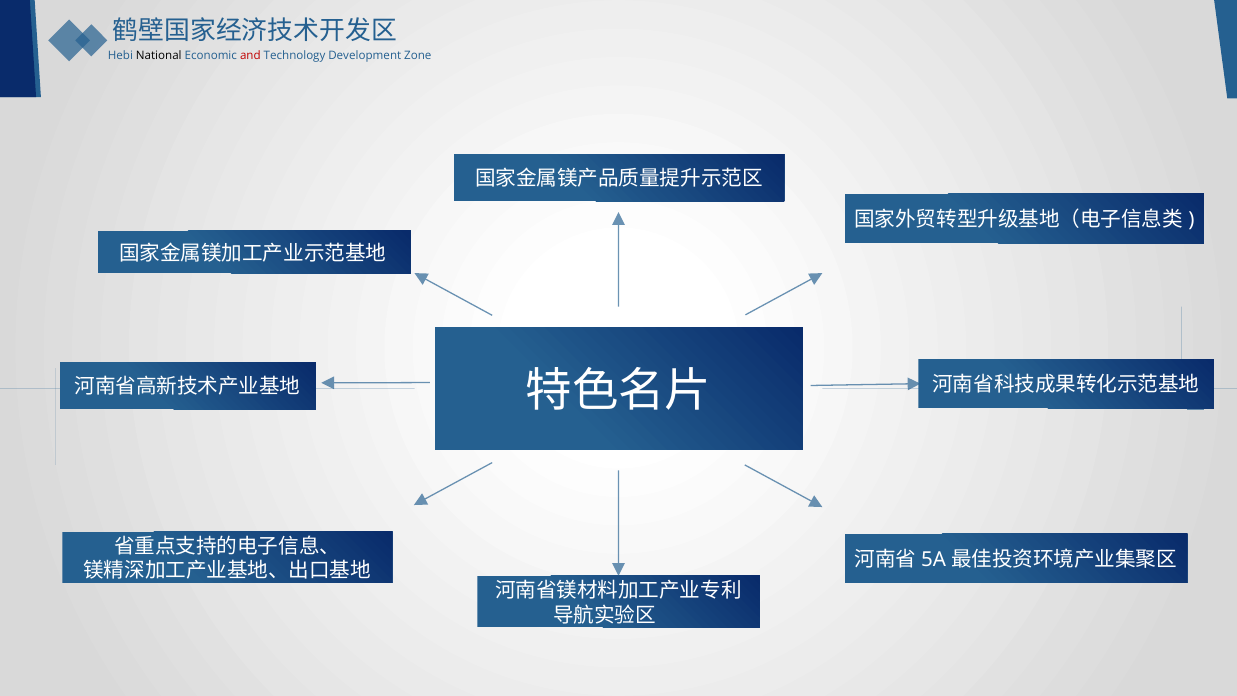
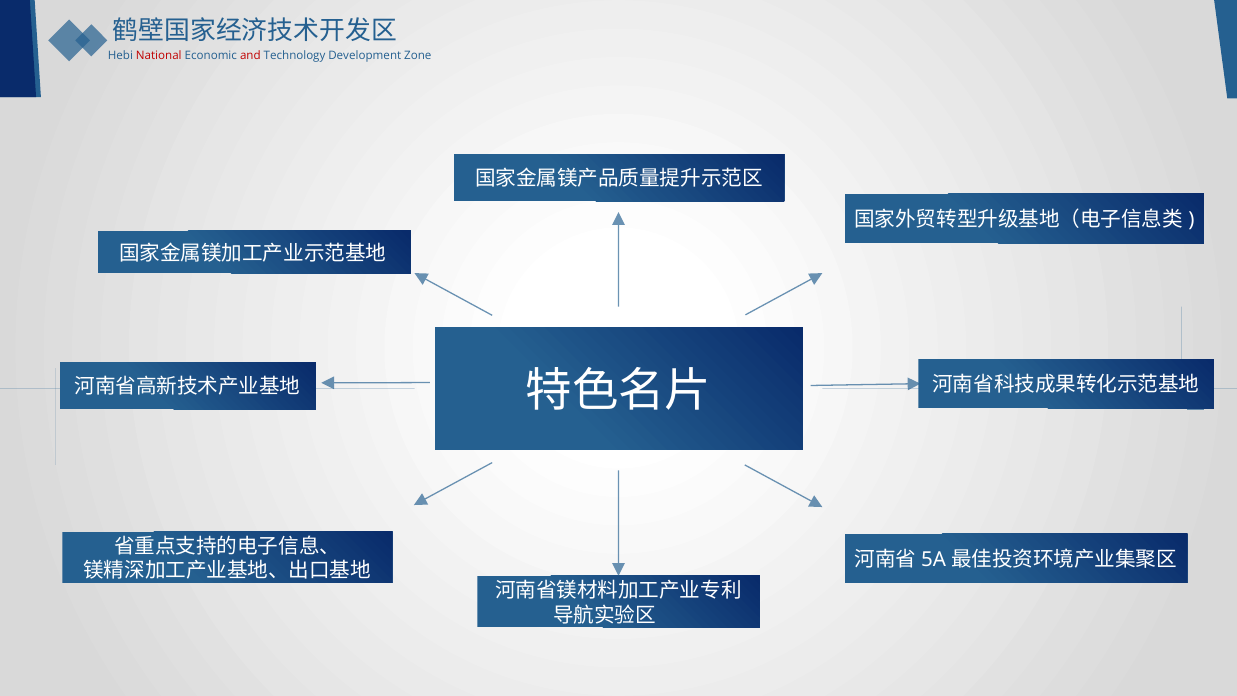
National colour: black -> red (159, 55)
